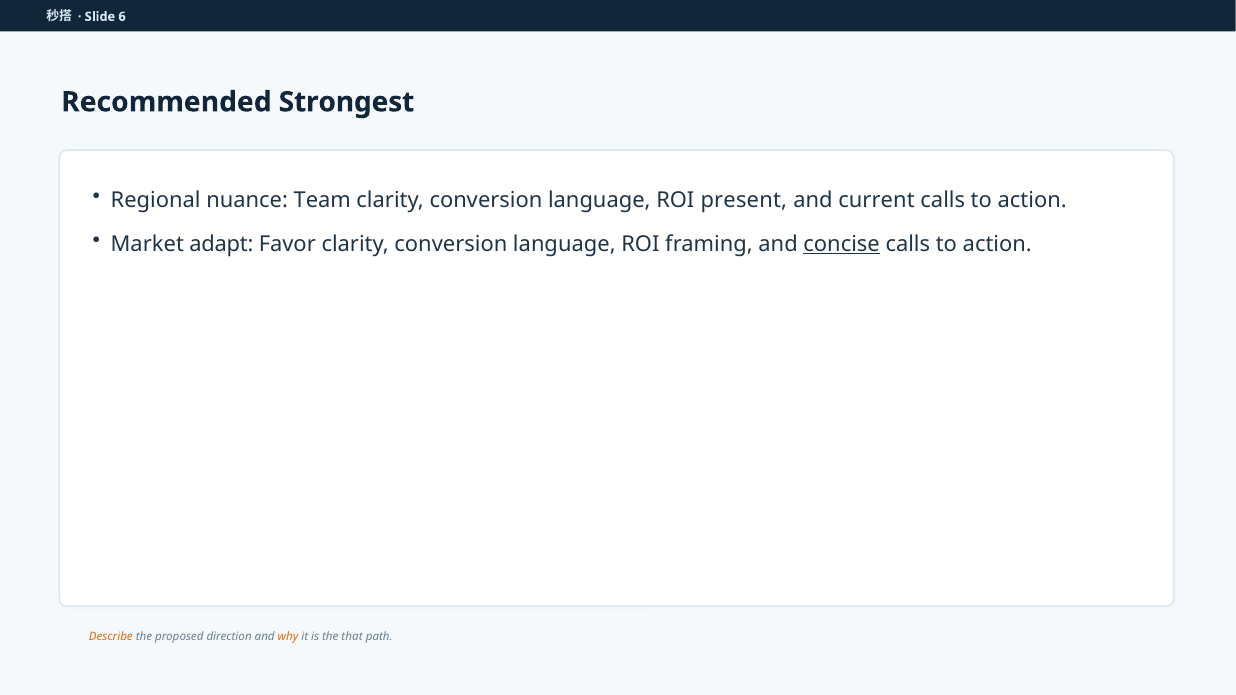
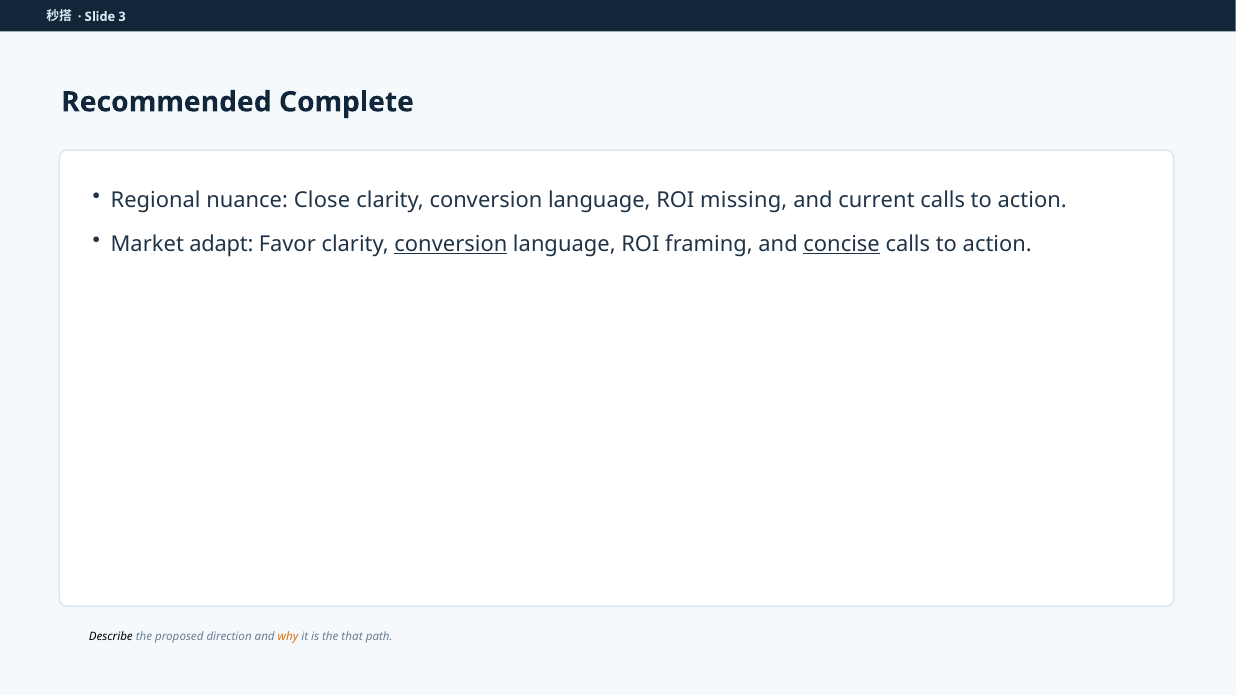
6: 6 -> 3 (122, 17)
Strongest: Strongest -> Complete (346, 102)
Team: Team -> Close (322, 200)
present: present -> missing (744, 200)
conversion underline: none -> present (451, 244)
Describe colour: orange -> black (111, 637)
